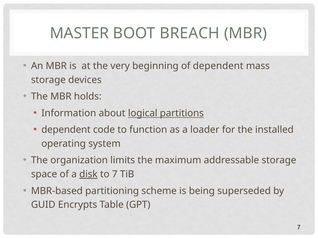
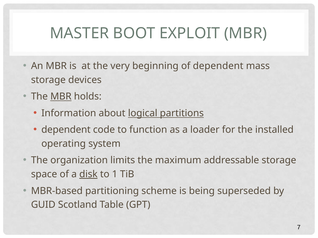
BREACH: BREACH -> EXPLOIT (190, 33)
MBR underline: none -> present (61, 97)
to 7: 7 -> 1 (115, 175)
Encrypts: Encrypts -> Scotland (78, 205)
